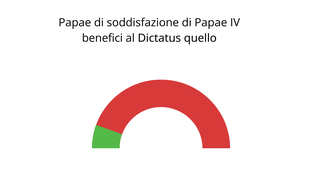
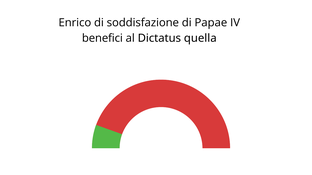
Papae: Papae -> Enrico (75, 23)
quello: quello -> quella (200, 38)
